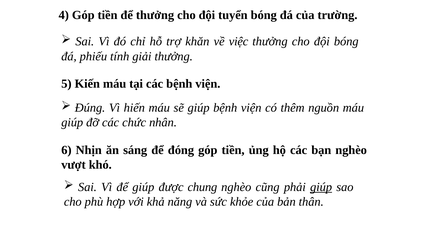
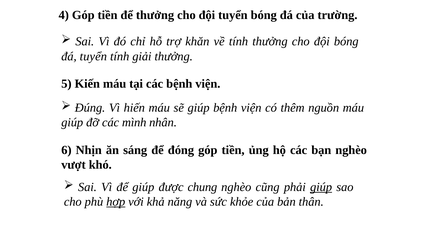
về việc: việc -> tính (239, 42)
đá phiếu: phiếu -> tuyển (93, 56)
chức: chức -> mình (134, 122)
hợp underline: none -> present (116, 202)
